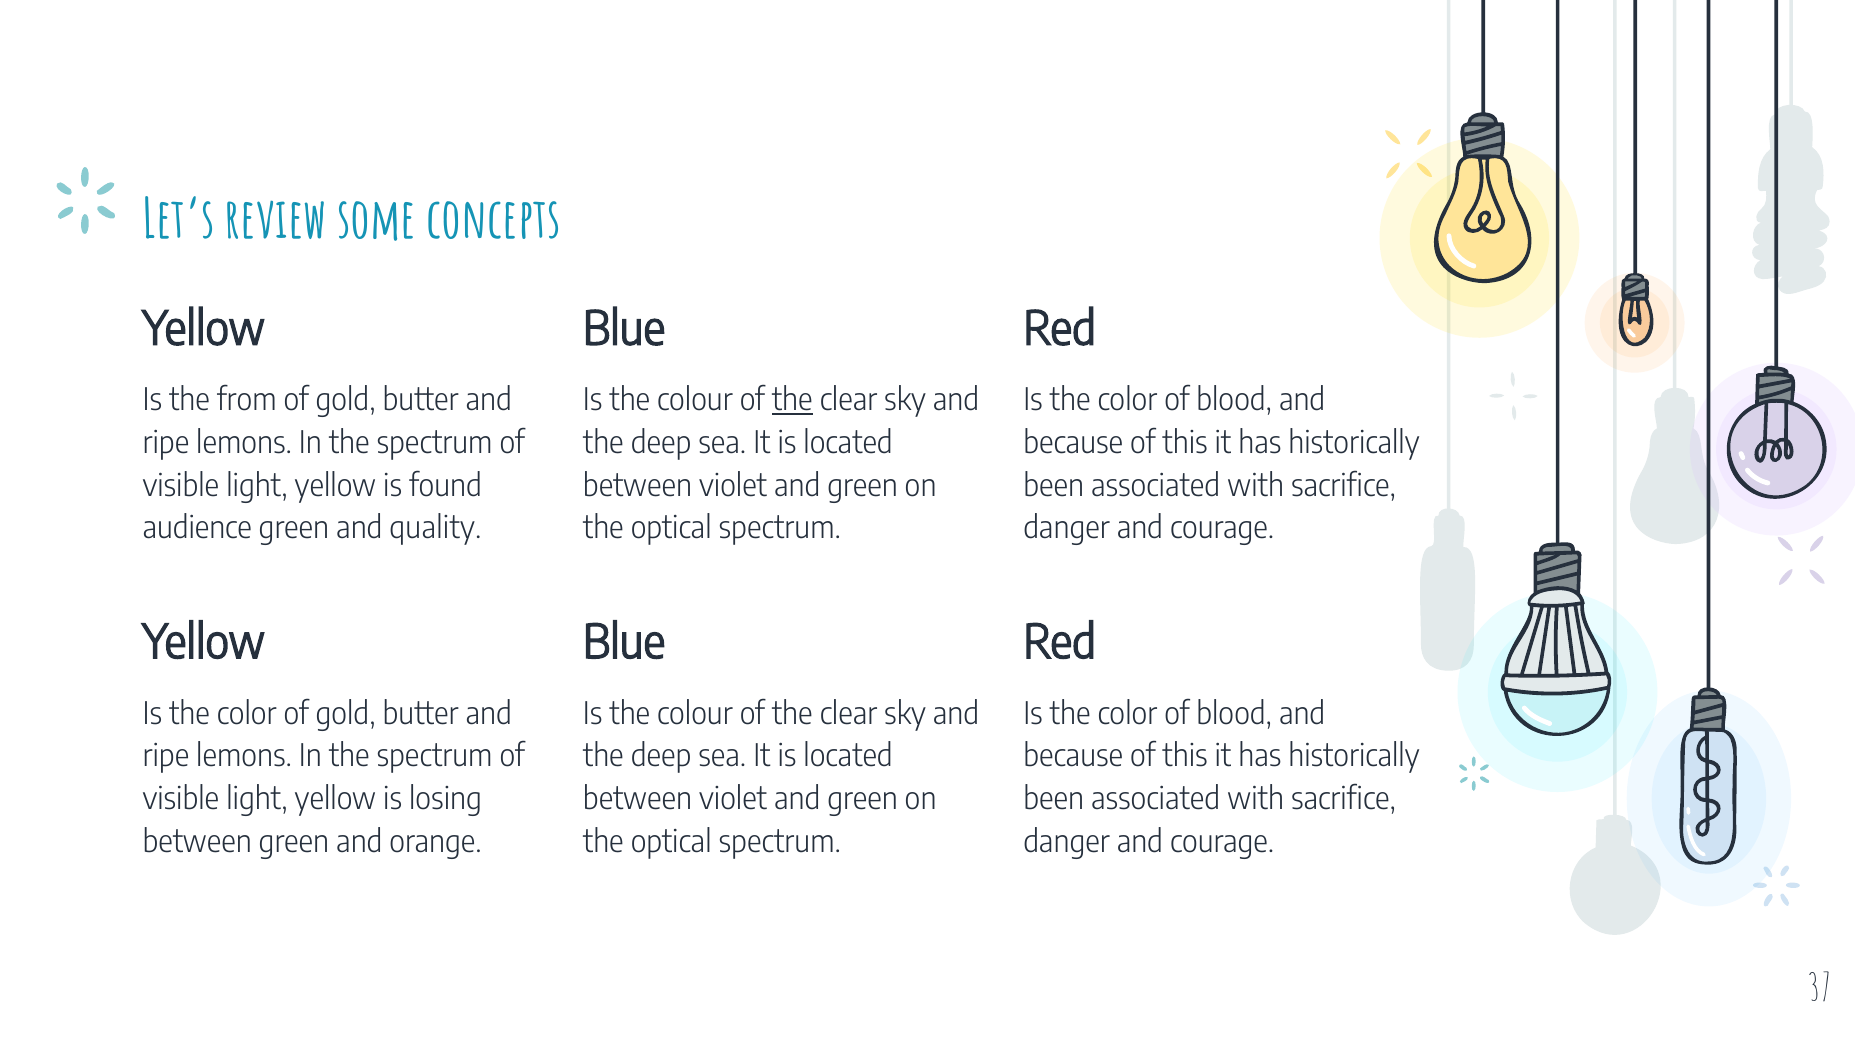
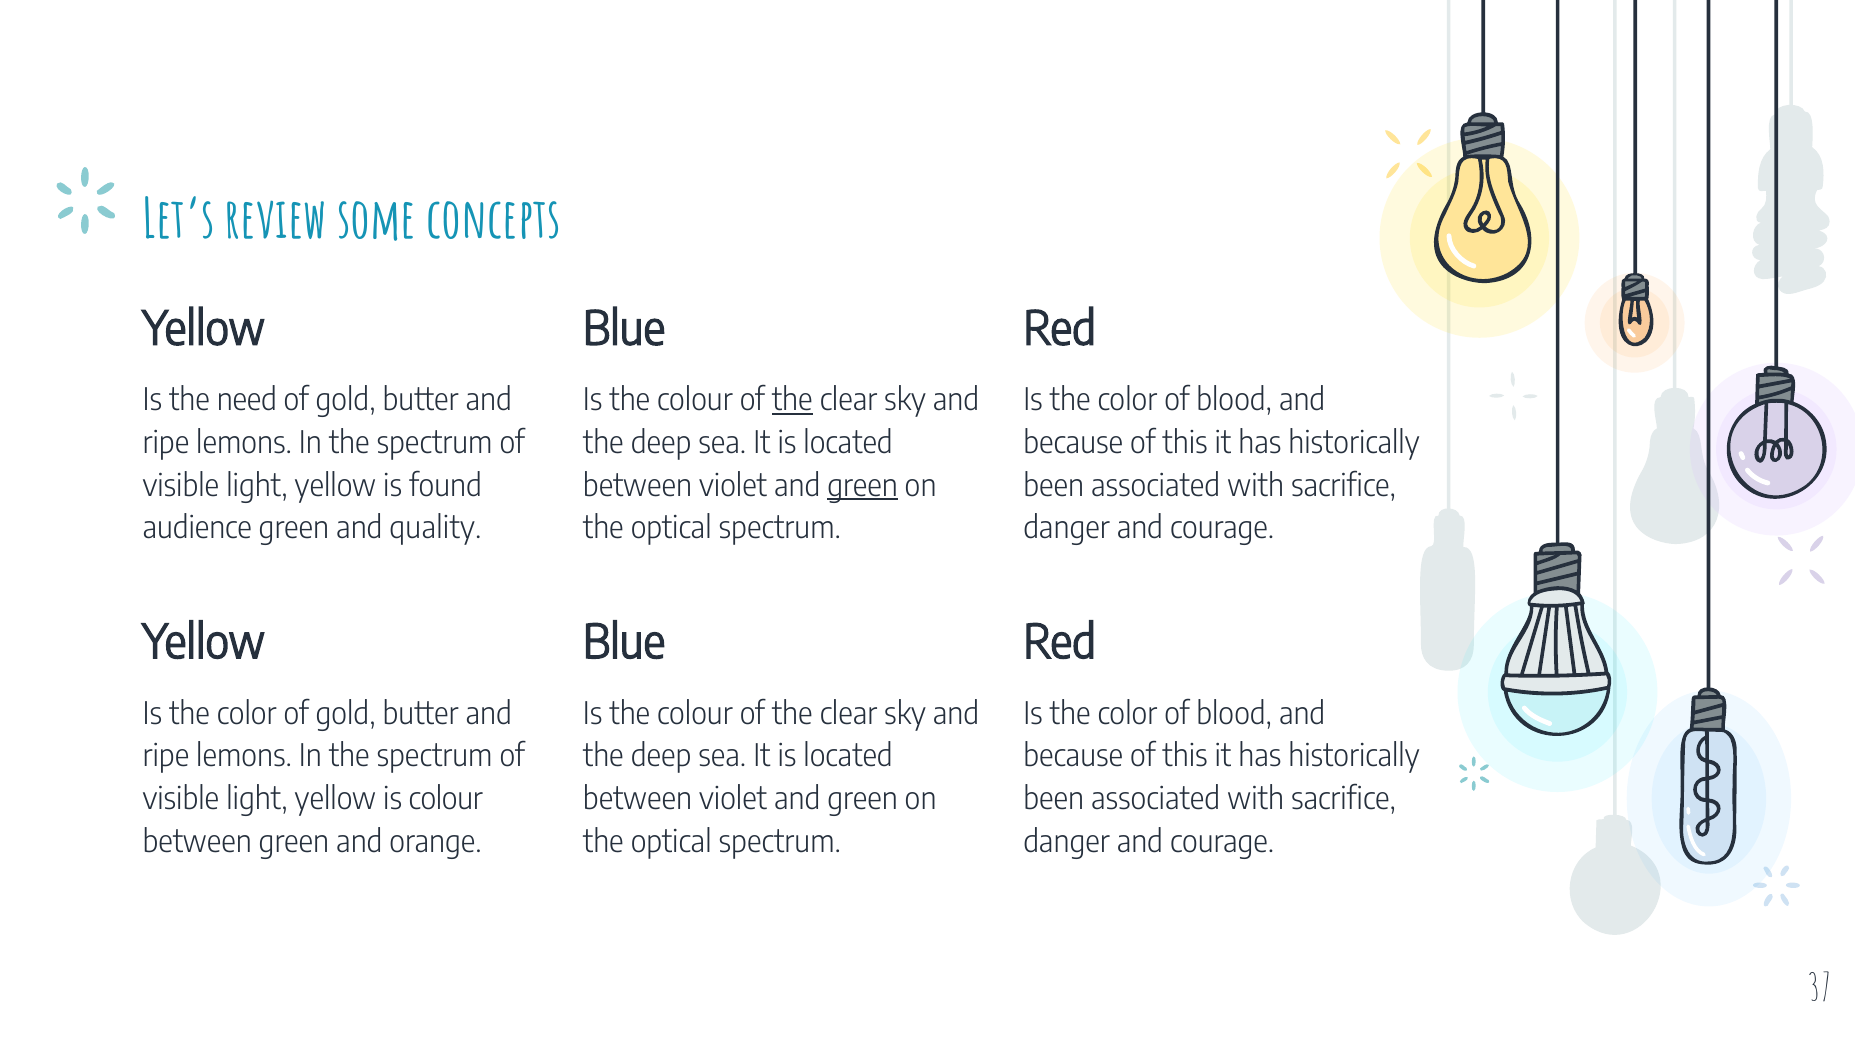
from: from -> need (247, 401)
green underline: none -> present (863, 486)
is losing: losing -> colour (446, 800)
